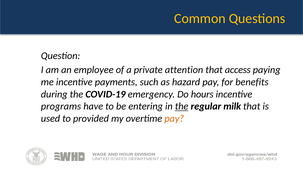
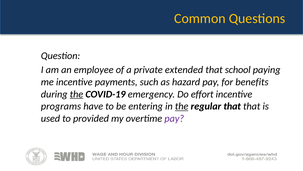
attention: attention -> extended (184, 70)
access: access -> school (238, 70)
the underline: none -> present (76, 94)
hours: hours -> effort (202, 94)
regular milk: milk -> that (232, 106)
pay colour: orange -> purple (174, 118)
